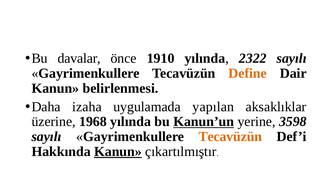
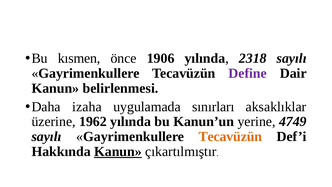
davalar: davalar -> kısmen (79, 58)
1910: 1910 -> 1906 (161, 58)
2322: 2322 -> 2318 (253, 58)
Define colour: orange -> purple (248, 73)
yapılan: yapılan -> sınırları (213, 107)
1968: 1968 -> 1962 (93, 122)
Kanun’un underline: present -> none (204, 122)
3598: 3598 -> 4749 (293, 122)
